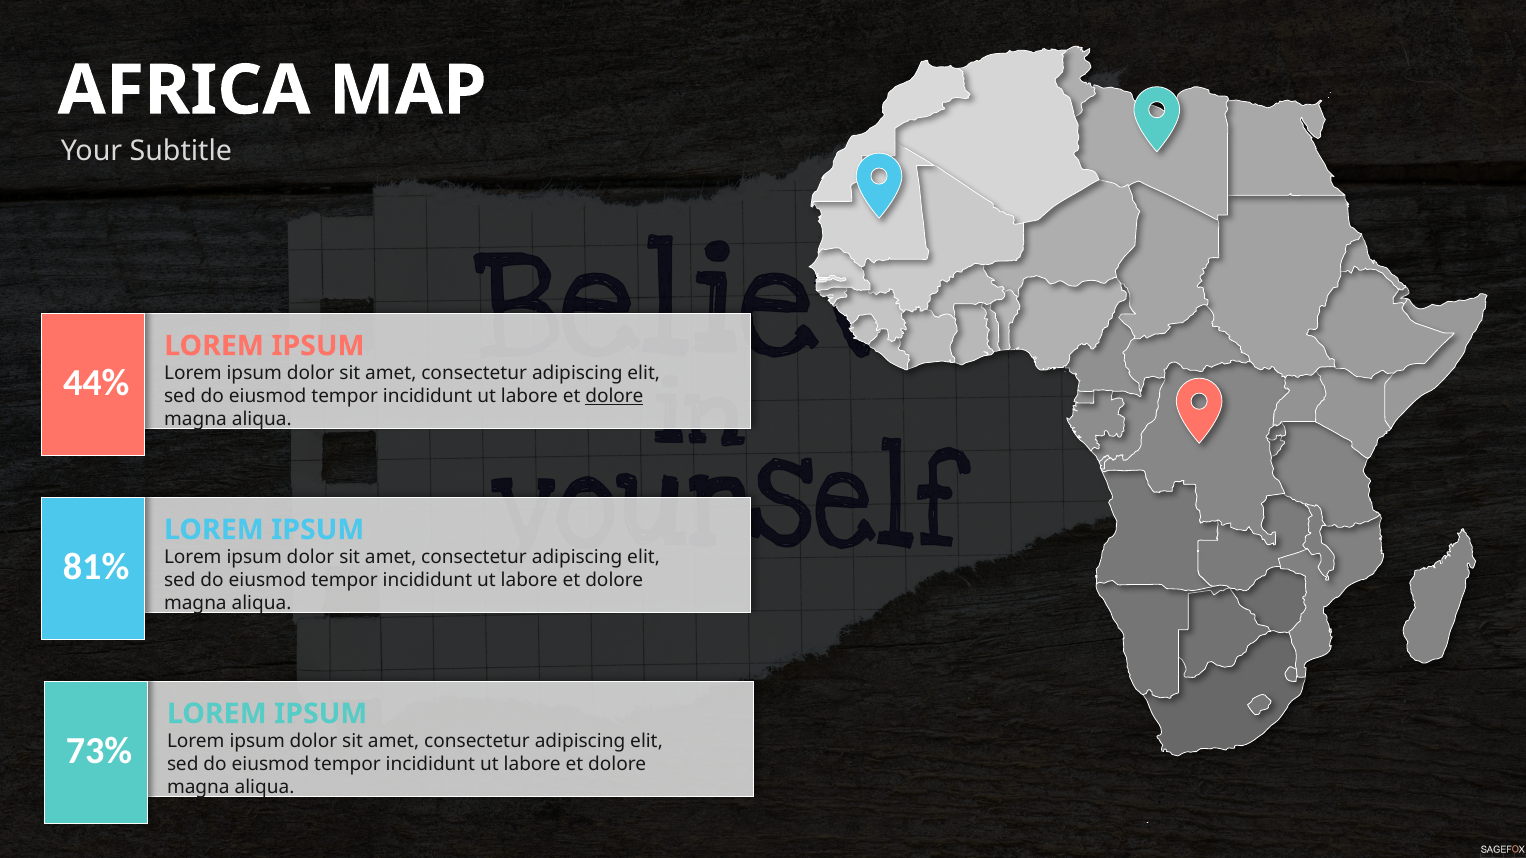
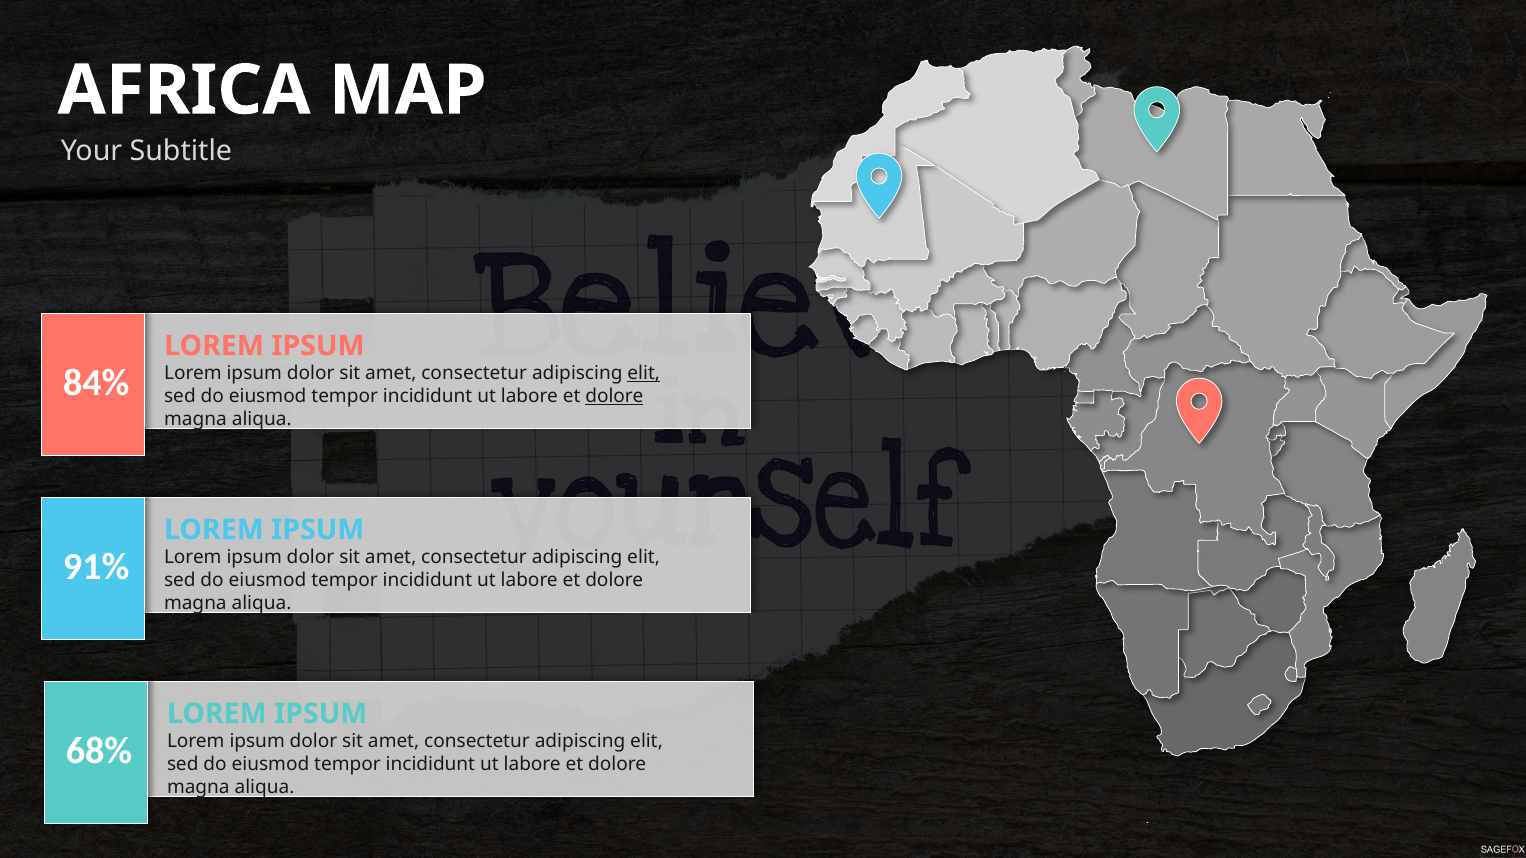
44%: 44% -> 84% (96, 383)
elit underline: none -> present (644, 374)
81%: 81% -> 91% (96, 567)
73%: 73% -> 68% (99, 751)
